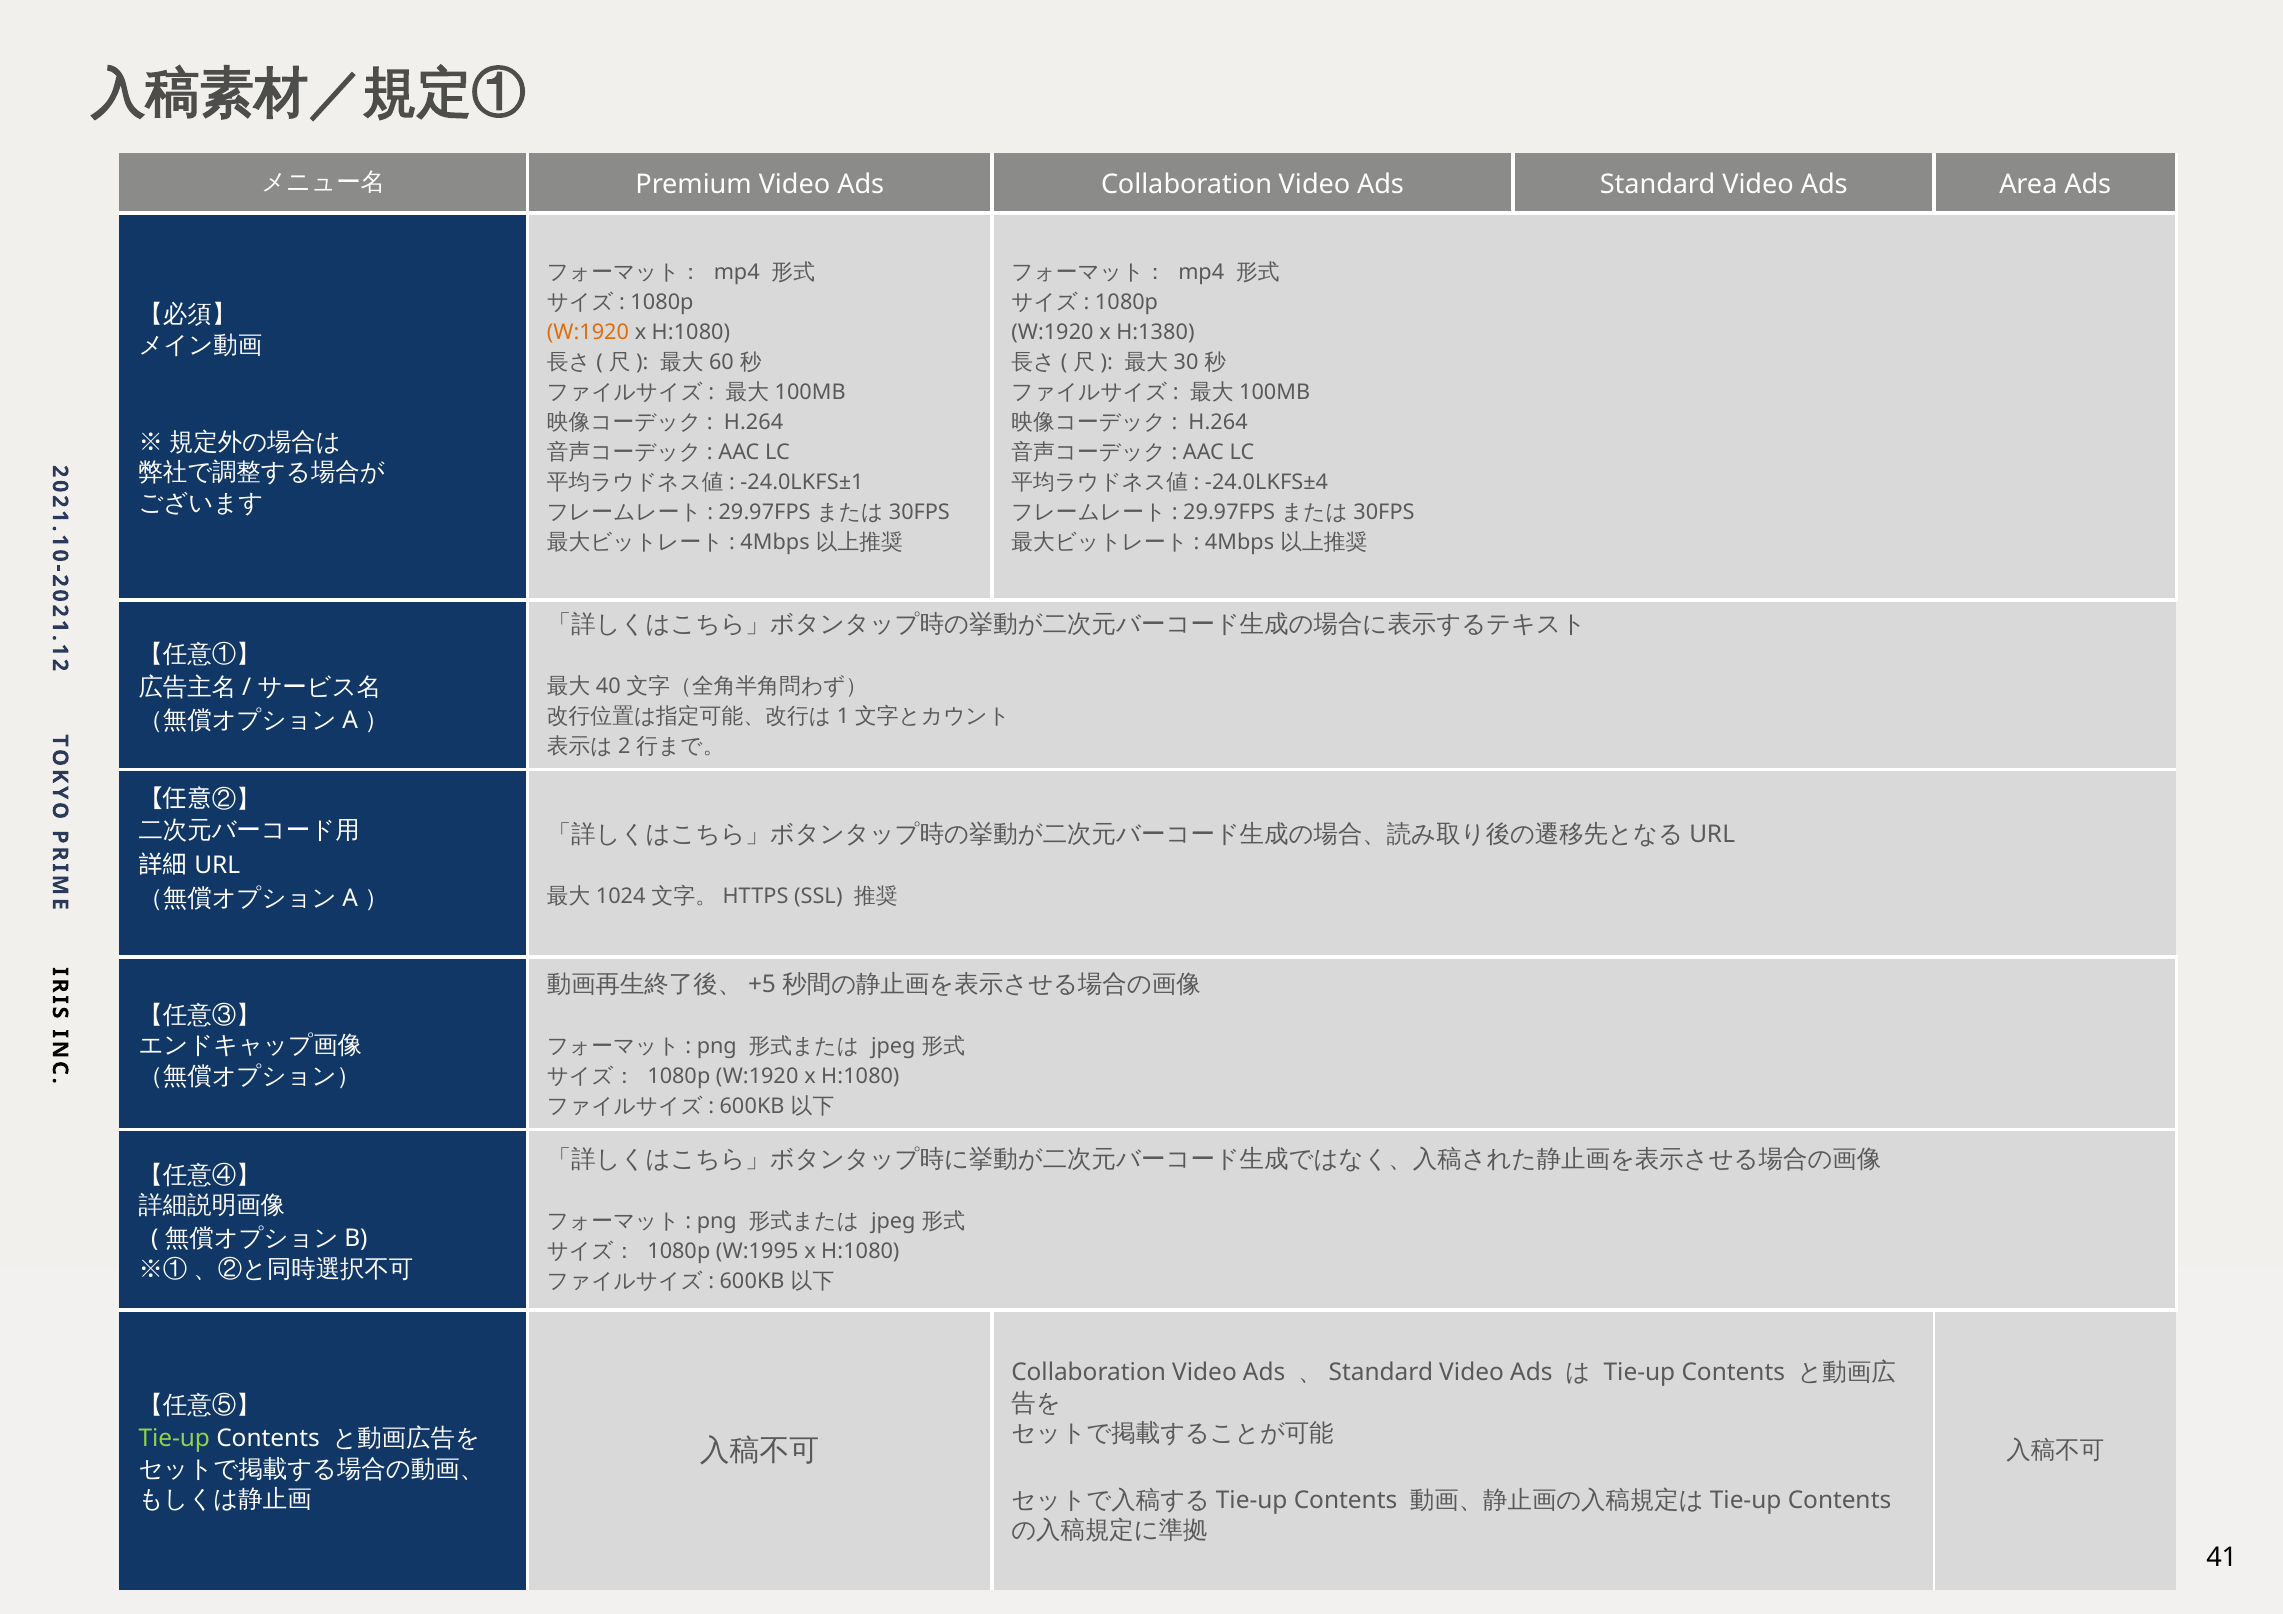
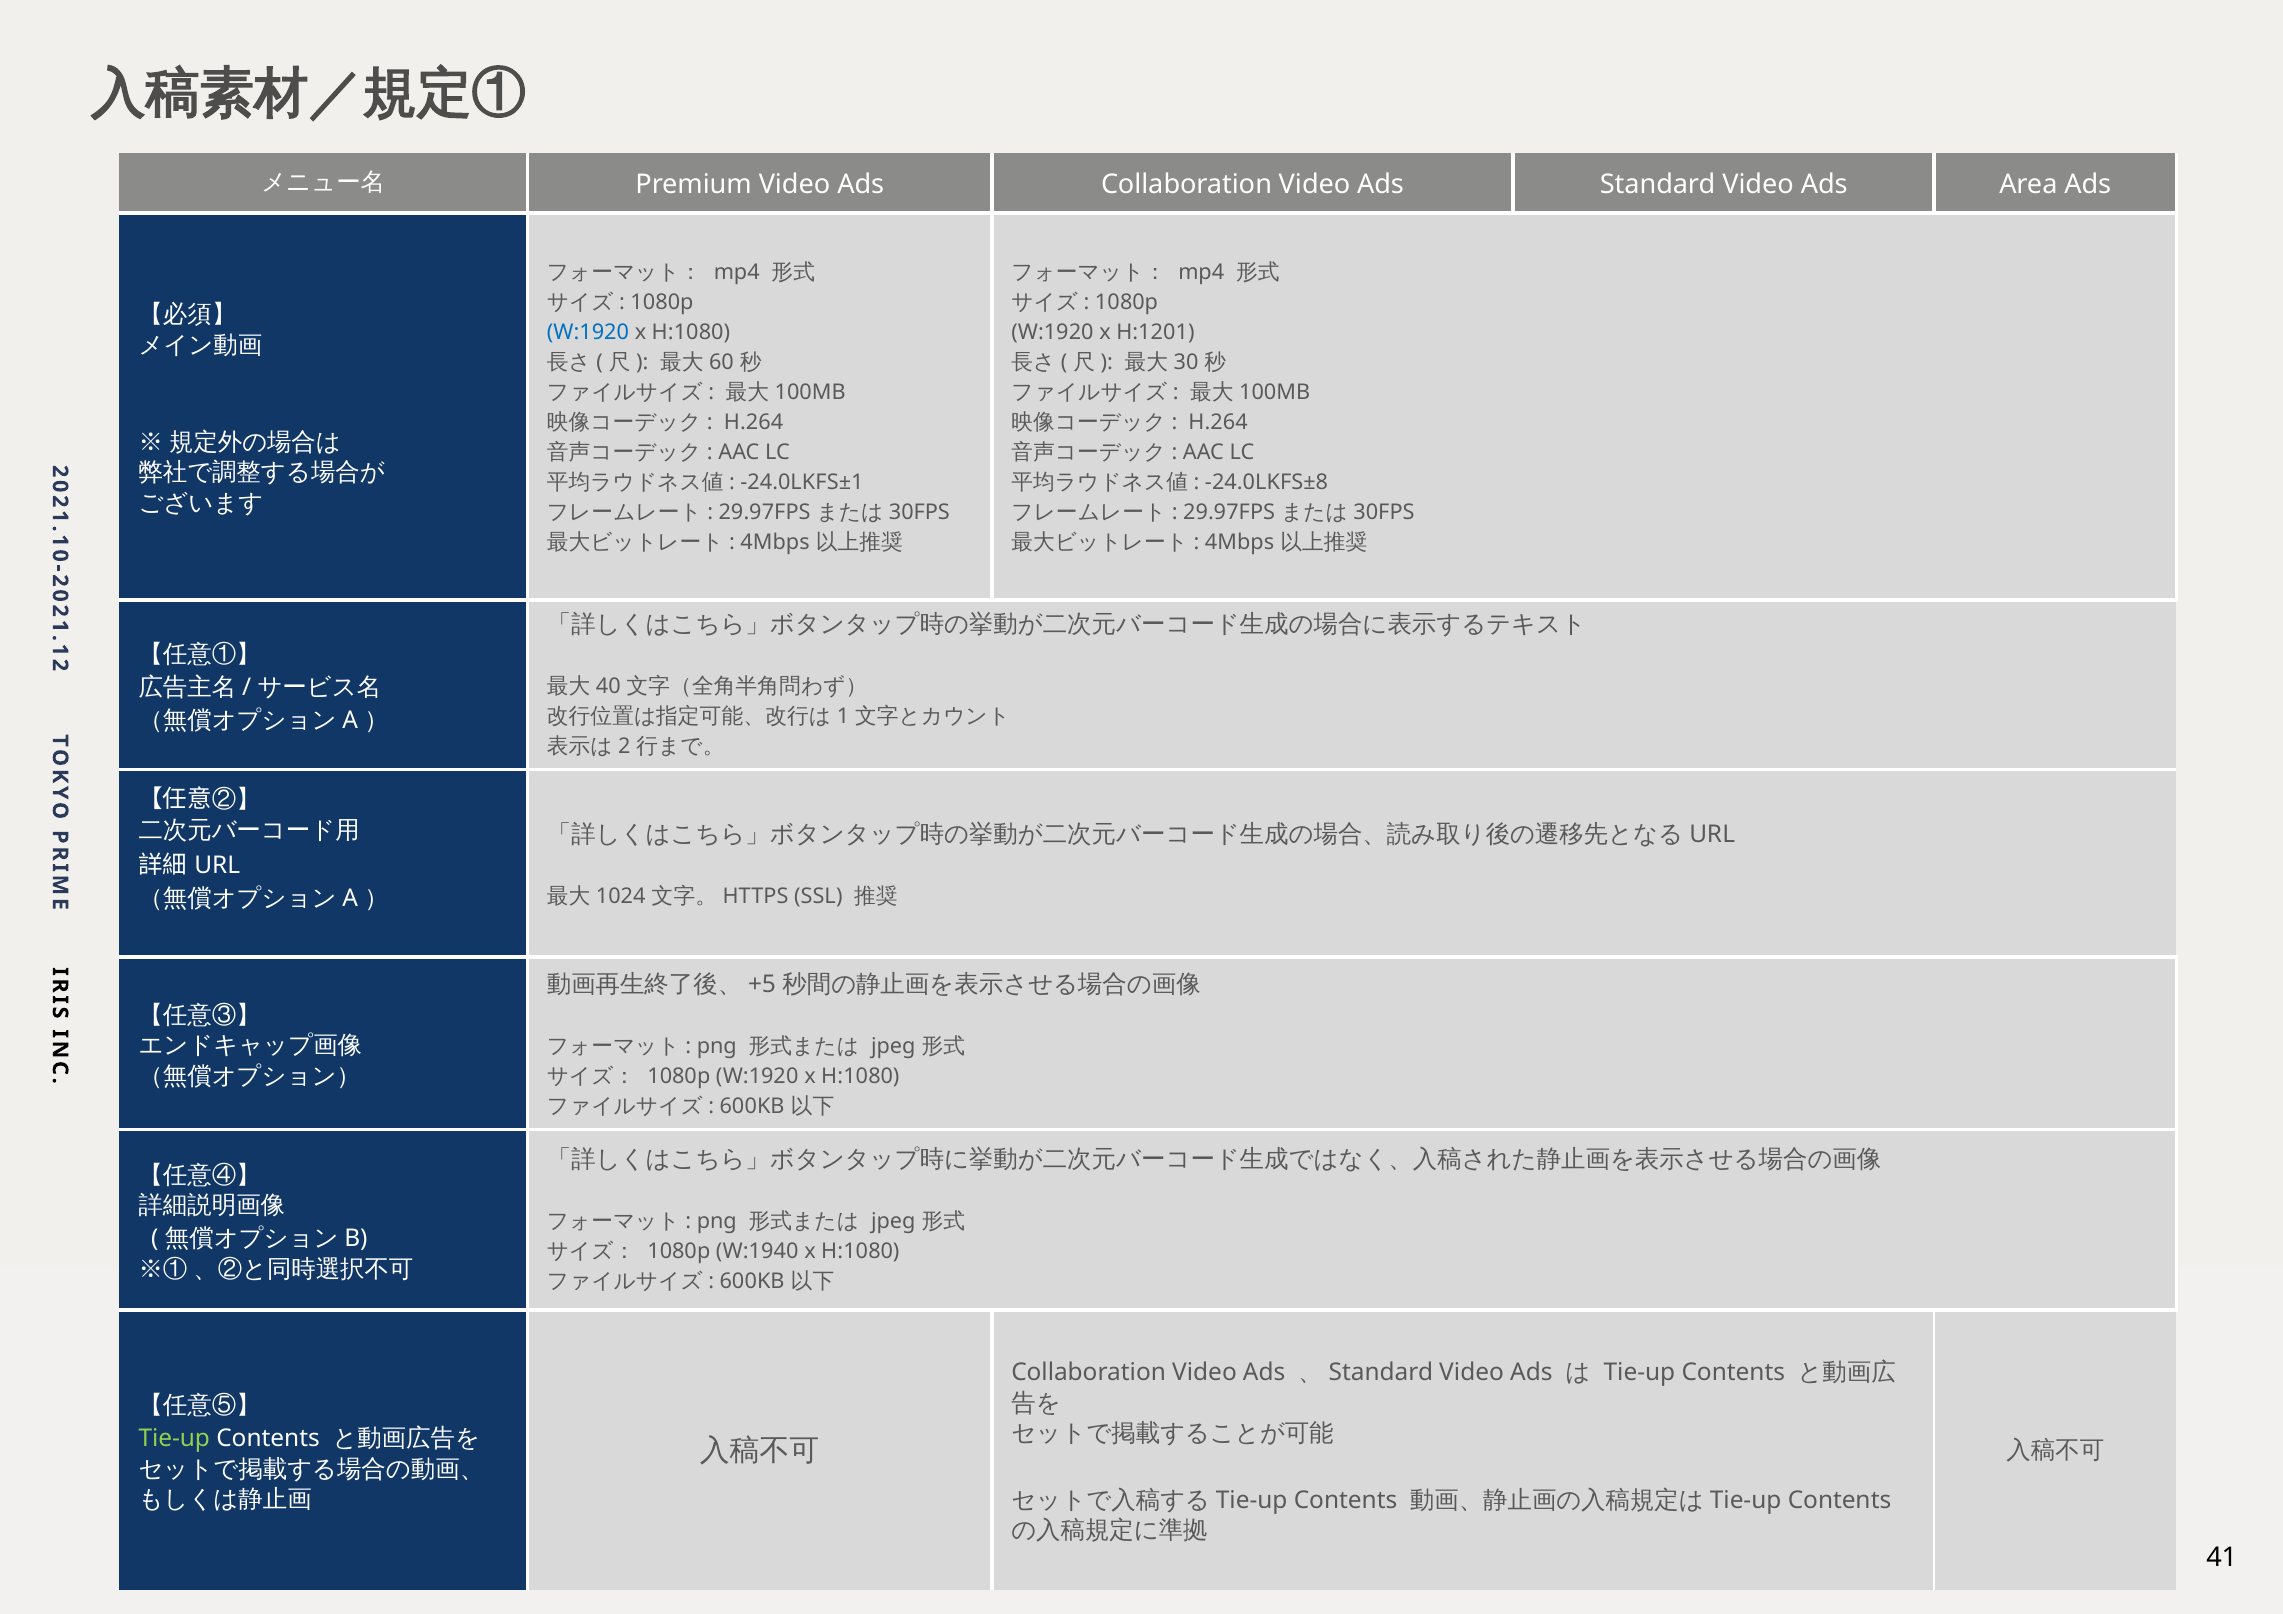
W:1920 colour: orange -> blue (588, 333)
H:1380: H:1380 -> H:1201 (1155, 333)
-24.0LKFS±4: -24.0LKFS±4 -> -24.0LKFS±8 (1267, 483)
W:1995: W:1995 -> W:1940 (757, 1251)
